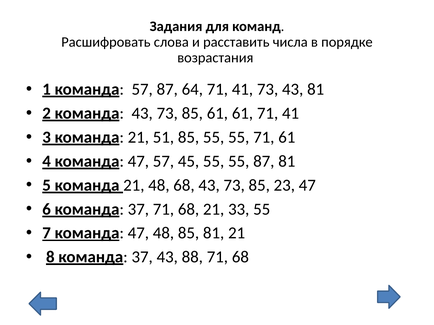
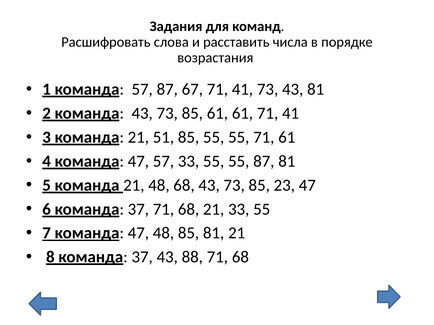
64: 64 -> 67 (192, 89)
57 45: 45 -> 33 (189, 161)
